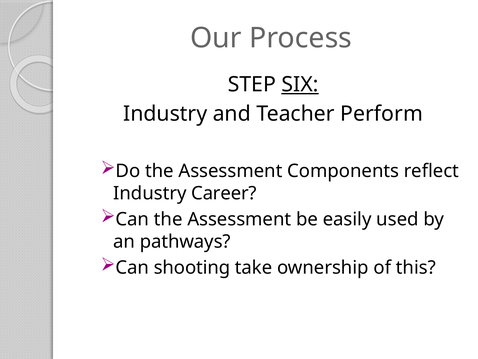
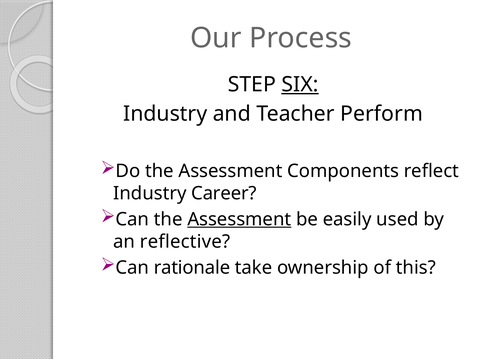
Assessment underline: none -> present (239, 219)
pathways: pathways -> reflective (185, 241)
shooting: shooting -> rationale (192, 267)
